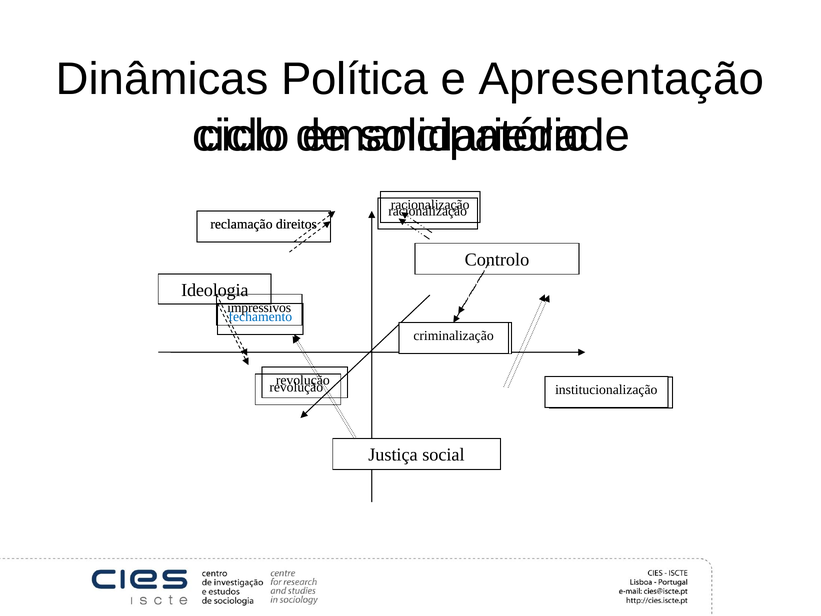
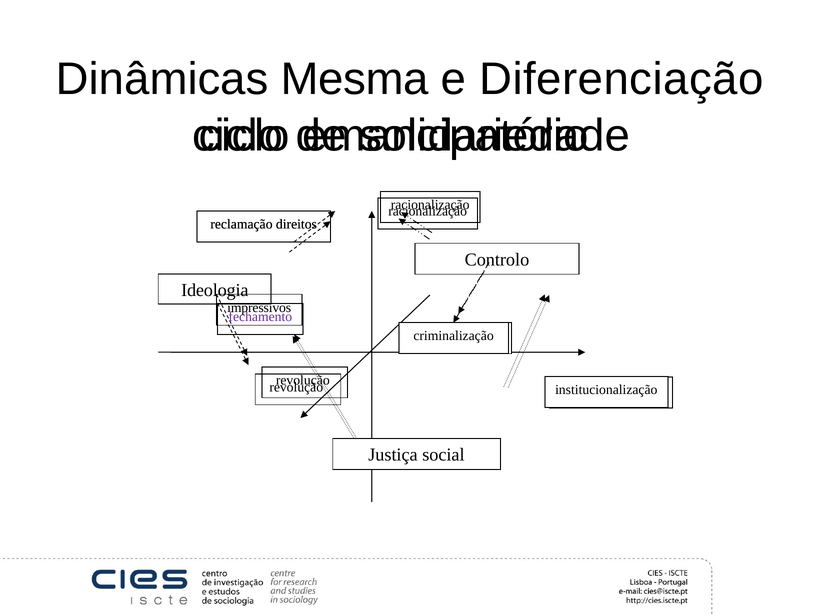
Política: Política -> Mesma (355, 79)
Apresentação: Apresentação -> Diferenciação (621, 79)
fechamento colour: blue -> purple (260, 317)
